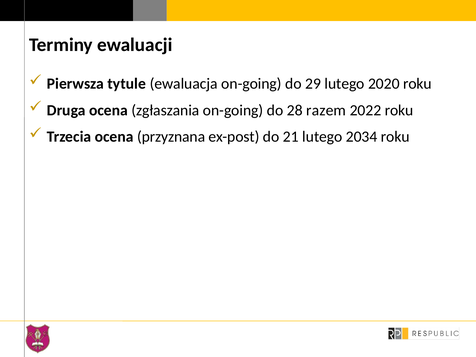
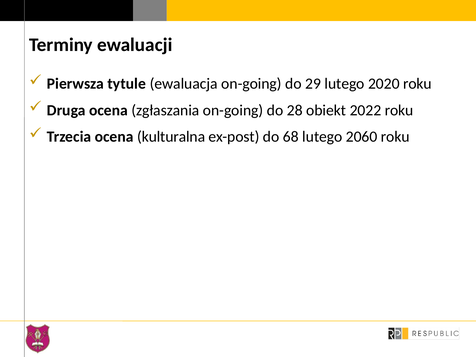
razem: razem -> obiekt (326, 110)
przyznana: przyznana -> kulturalna (171, 137)
21: 21 -> 68 (291, 137)
2034: 2034 -> 2060 (362, 137)
